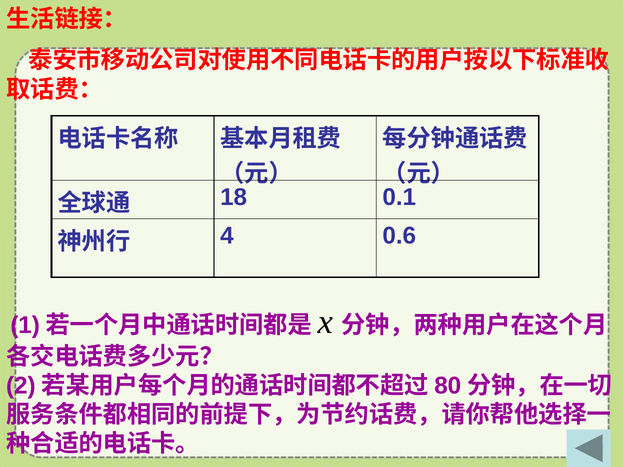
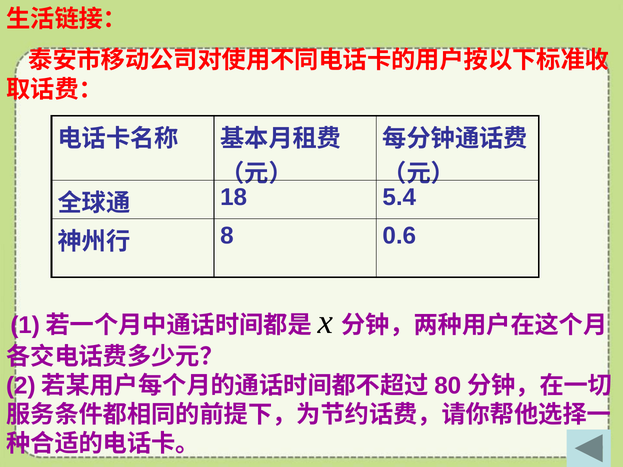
0.1: 0.1 -> 5.4 (399, 197)
4: 4 -> 8 (227, 236)
